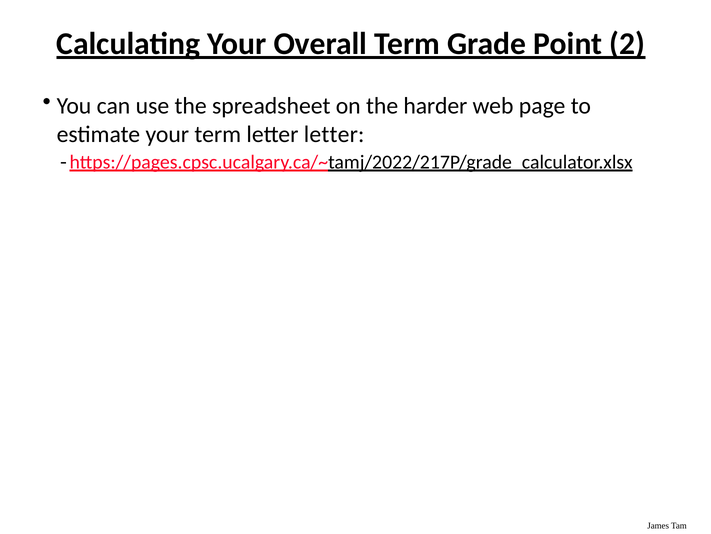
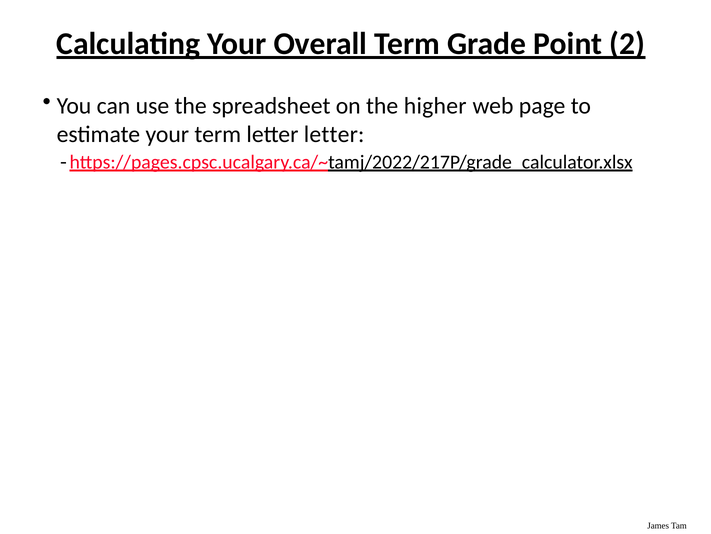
harder: harder -> higher (435, 106)
